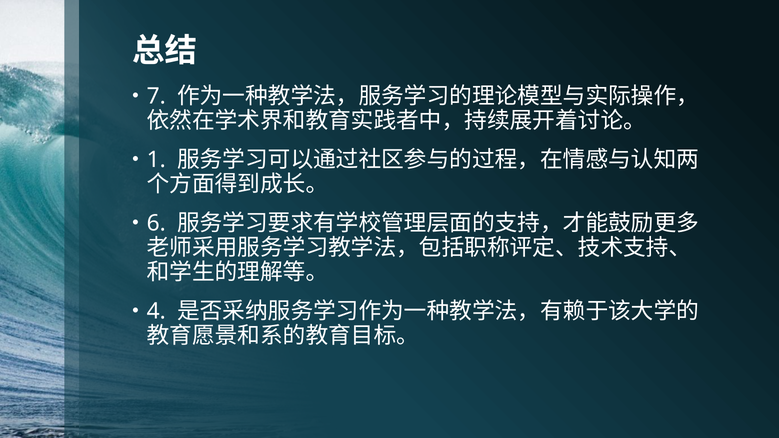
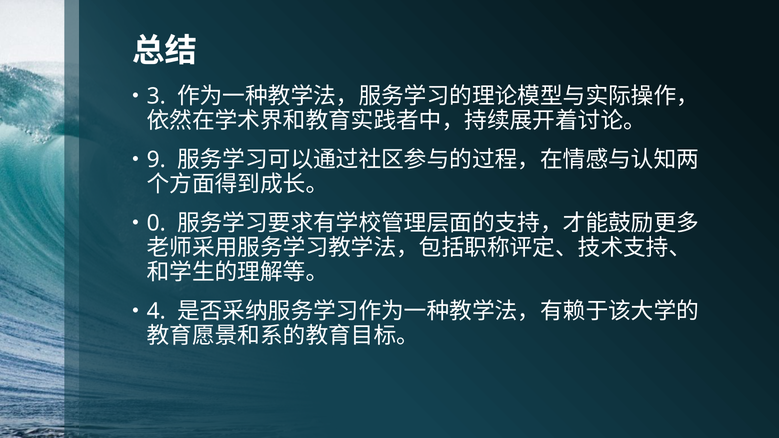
7: 7 -> 3 (156, 96)
1: 1 -> 9 (156, 160)
6: 6 -> 0 (156, 223)
